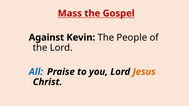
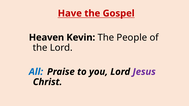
Mass: Mass -> Have (70, 13)
Against: Against -> Heaven (46, 38)
Jesus colour: orange -> purple (144, 72)
